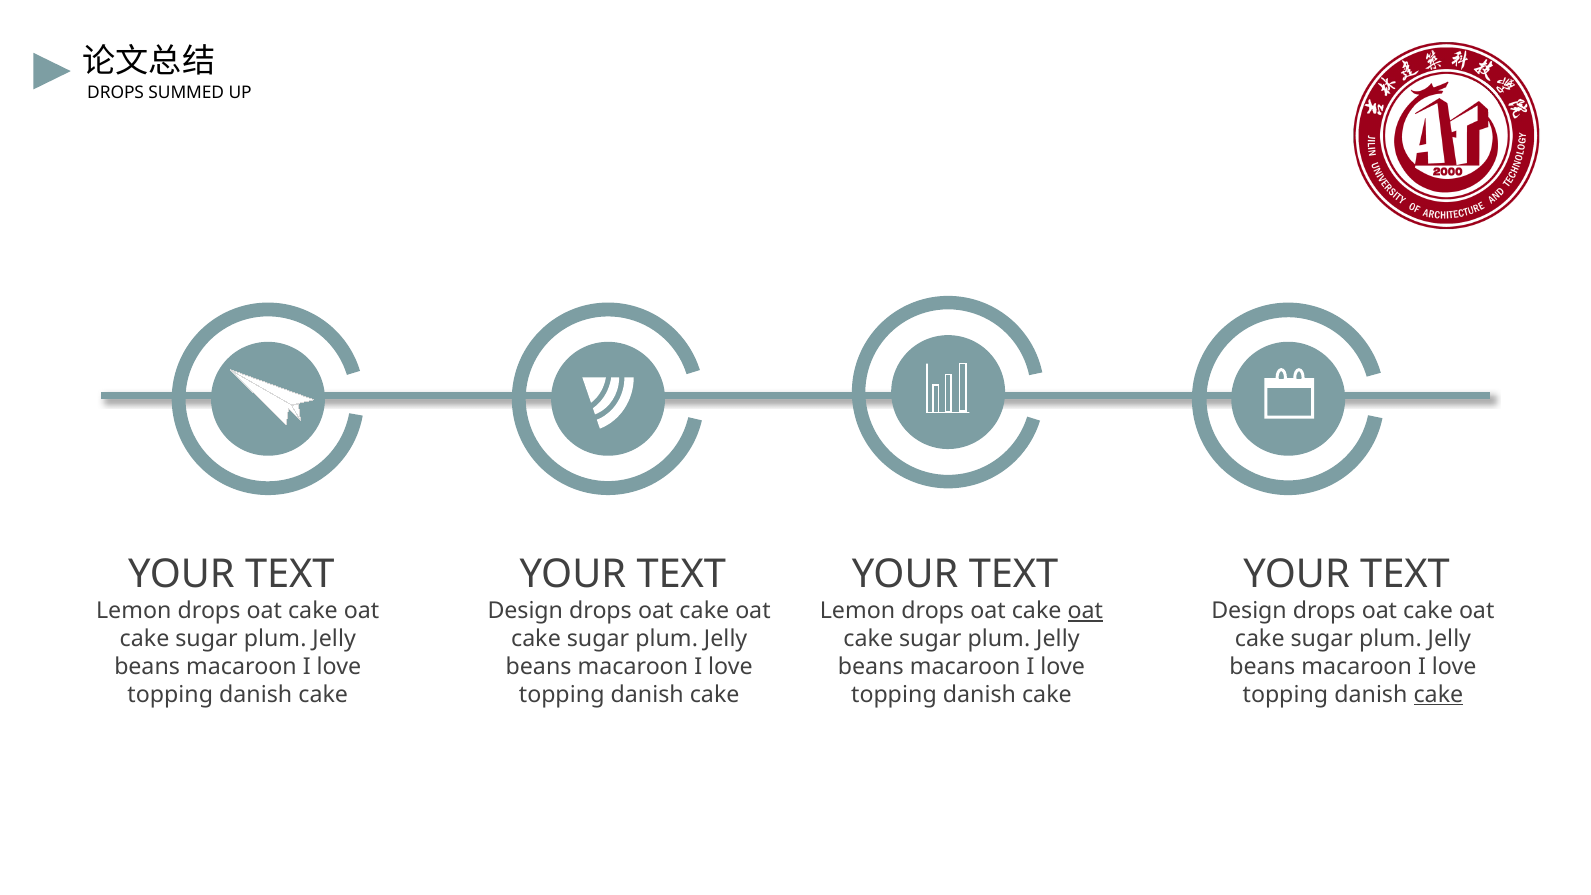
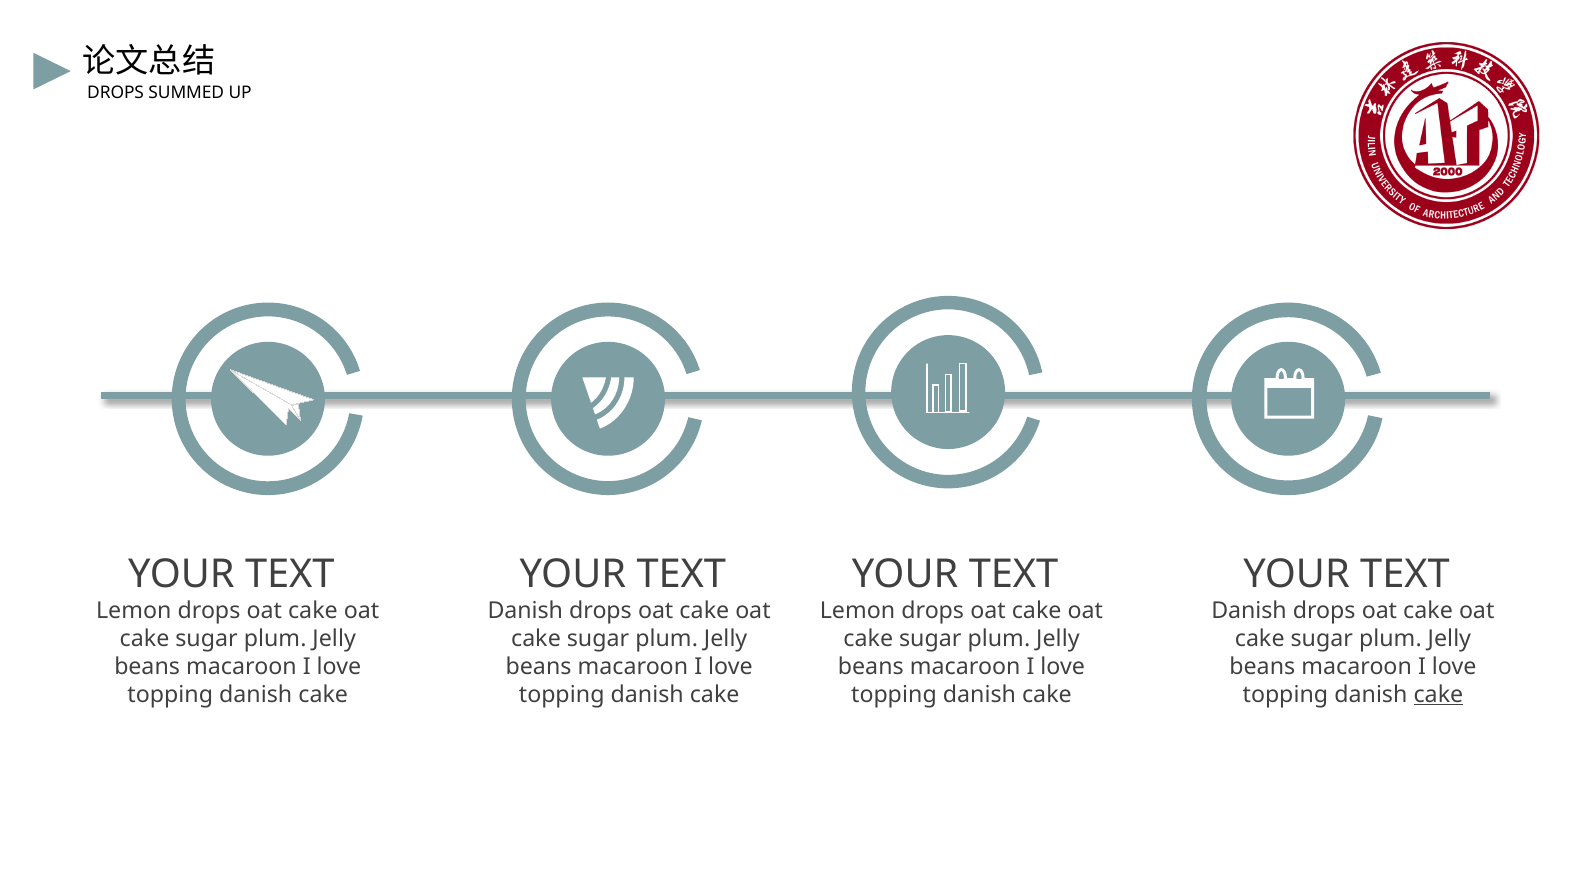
Design: Design -> Danish (525, 611)
oat underline: present -> none (1085, 611)
Design: Design -> Danish (1249, 611)
